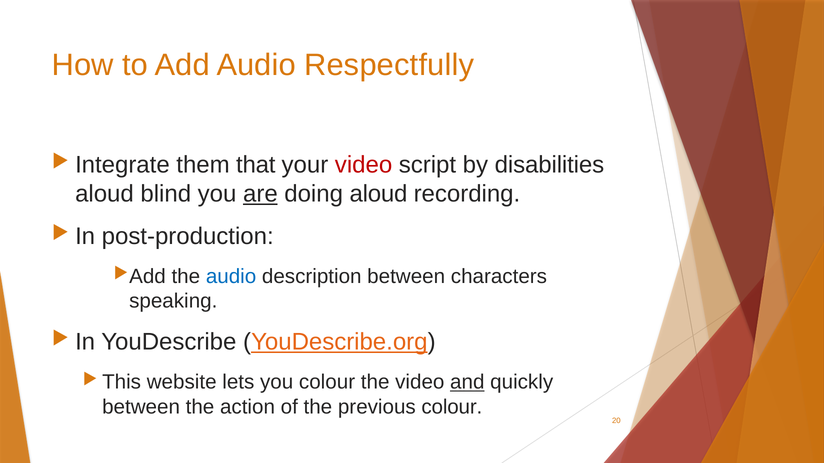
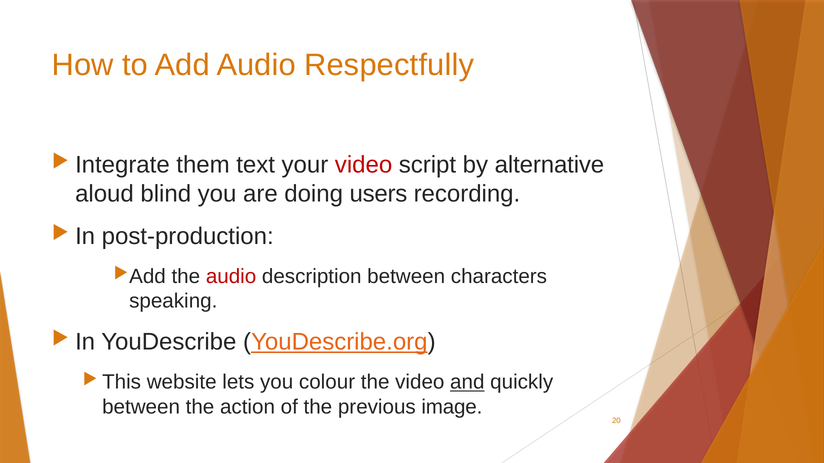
that: that -> text (256, 165)
disabilities: disabilities -> alternative (549, 165)
are underline: present -> none (260, 194)
doing aloud: aloud -> users (378, 194)
audio colour: blue -> red (231, 277)
previous colour: colour -> image (452, 407)
